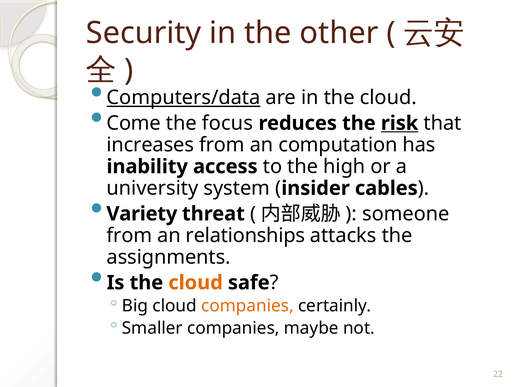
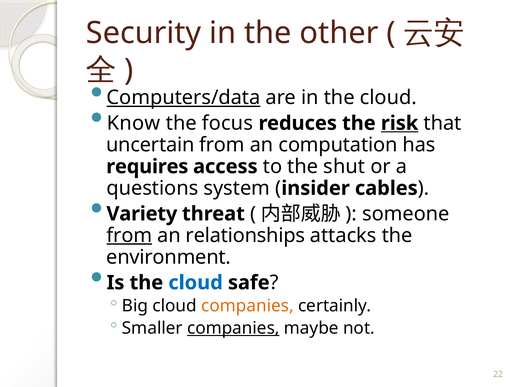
Come: Come -> Know (134, 123)
increases: increases -> uncertain (150, 145)
inability: inability -> requires (147, 166)
high: high -> shut (344, 166)
university: university -> questions (152, 188)
from underline: none -> present (129, 235)
assignments: assignments -> environment (169, 257)
cloud colour: orange -> blue (196, 282)
companies underline: none -> present (233, 327)
